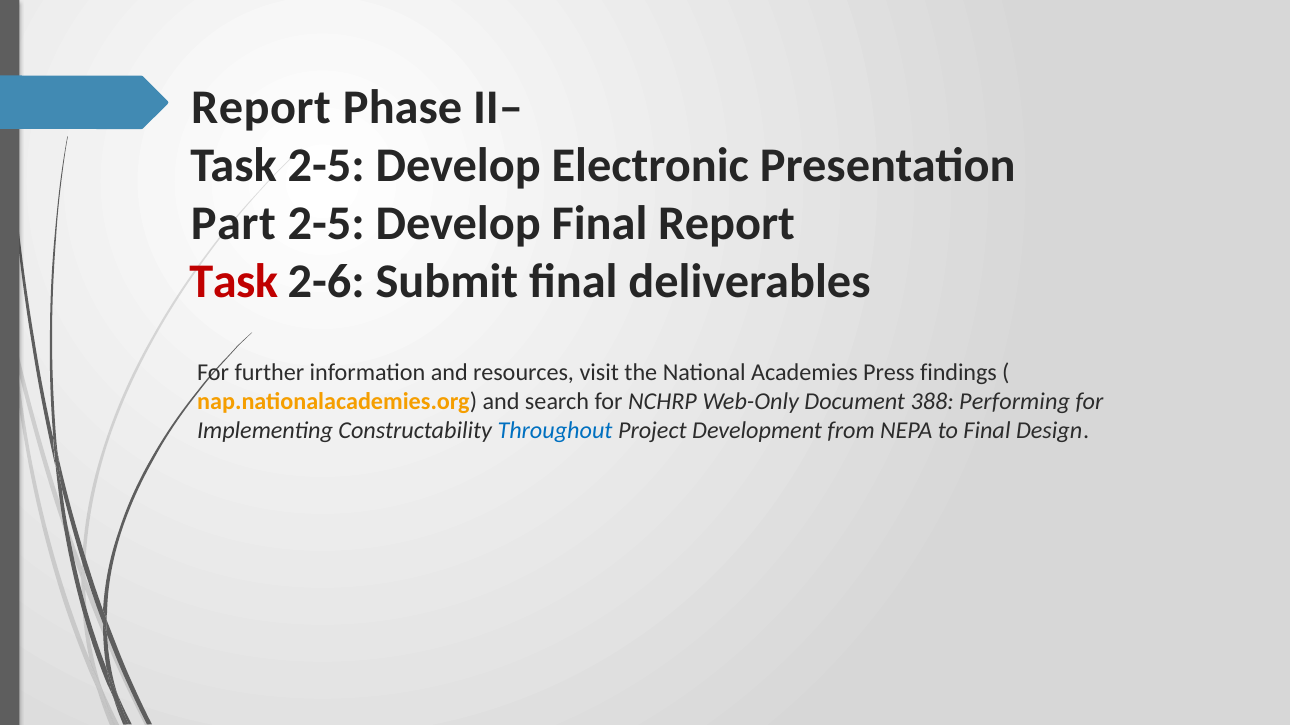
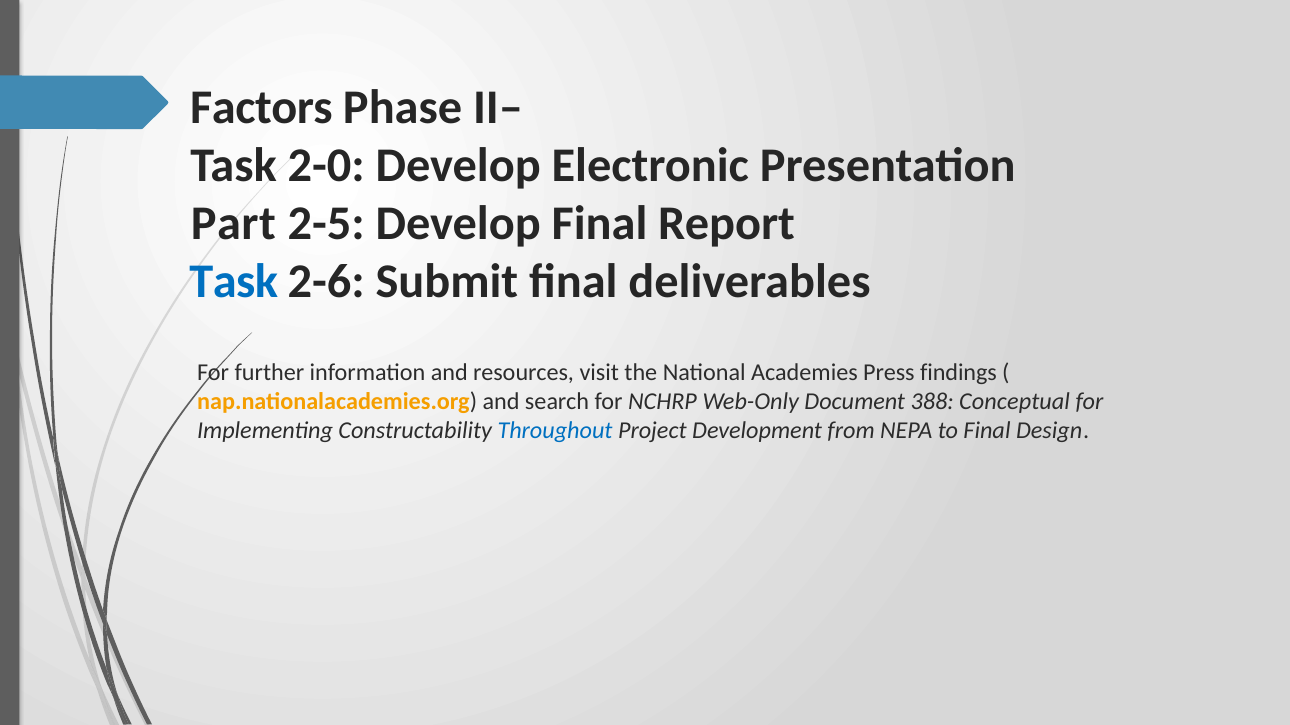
Report: Report -> Factors (261, 107)
Task 2-5: 2-5 -> 2-0 (326, 165)
Task colour: red -> blue (234, 281)
Performing: Performing -> Conceptual (1015, 402)
